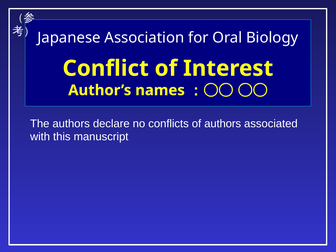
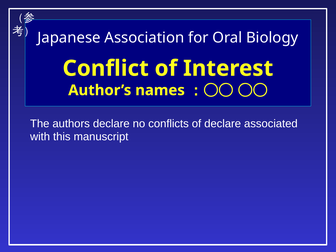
of authors: authors -> declare (223, 124)
